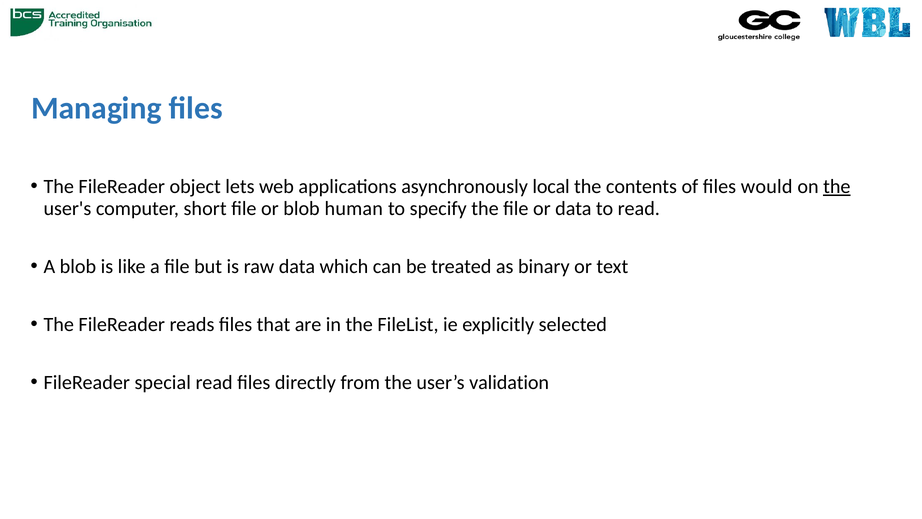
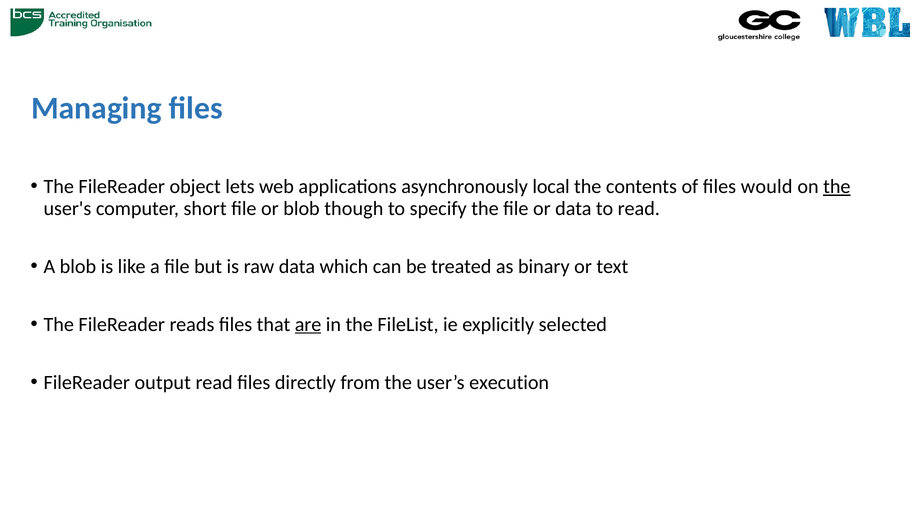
human: human -> though (354, 208)
are underline: none -> present (308, 324)
special: special -> output (163, 382)
validation: validation -> execution (509, 382)
